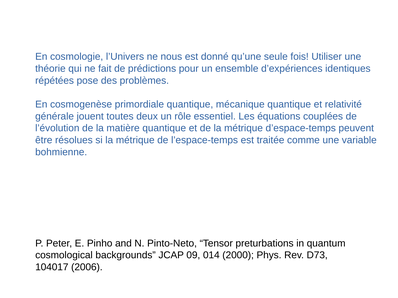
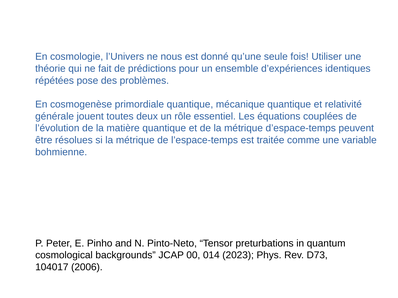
09: 09 -> 00 (193, 256)
2000: 2000 -> 2023 (238, 256)
